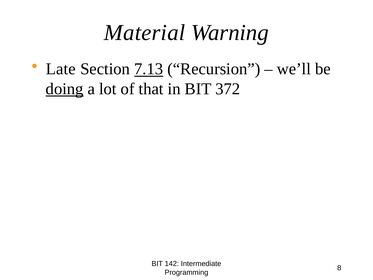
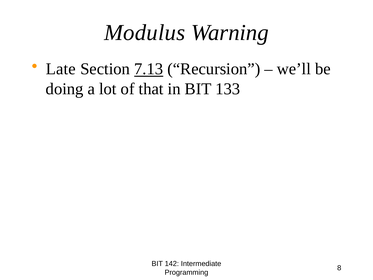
Material: Material -> Modulus (145, 33)
doing underline: present -> none (65, 89)
372: 372 -> 133 (228, 89)
